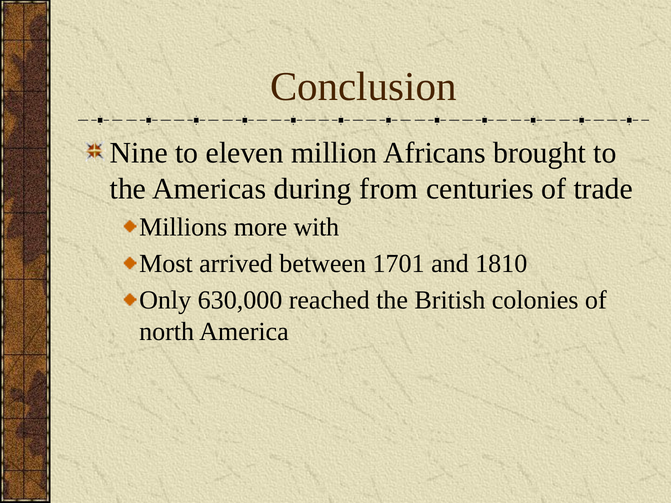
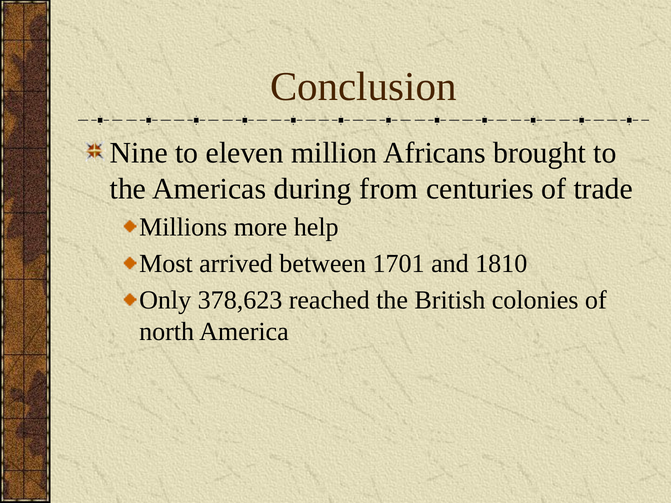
with: with -> help (316, 227)
630,000: 630,000 -> 378,623 (240, 300)
